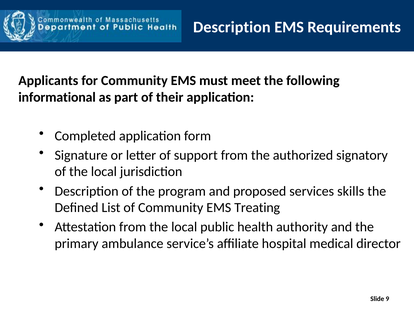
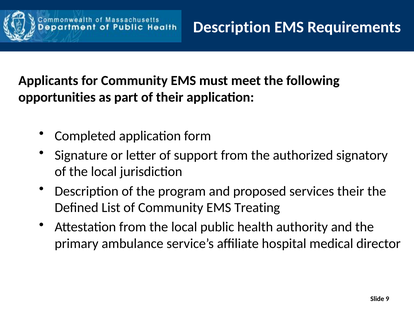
informational: informational -> opportunities (57, 97)
services skills: skills -> their (351, 191)
